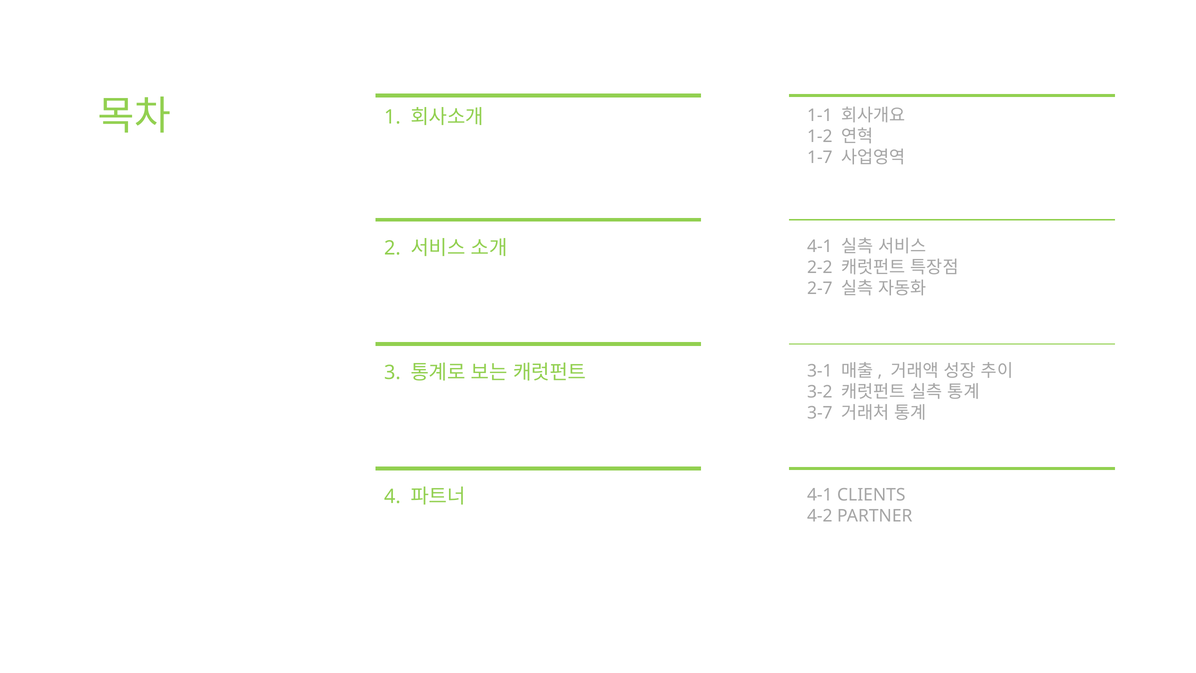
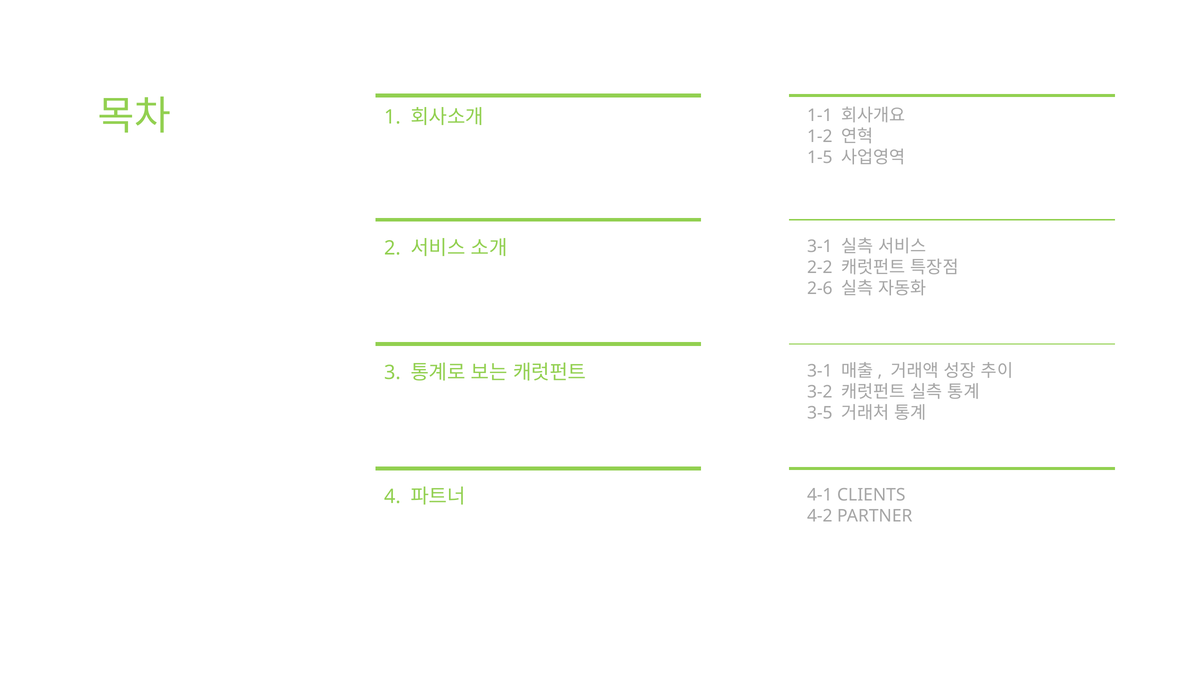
1-7: 1-7 -> 1-5 (820, 157)
4-1: 4-1 -> 3-1 (820, 246)
2-7: 2-7 -> 2-6 (820, 288)
3-7: 3-7 -> 3-5 (820, 413)
